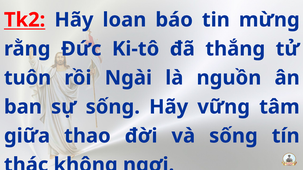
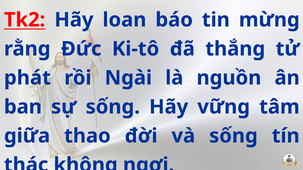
tuôn: tuôn -> phát (27, 78)
